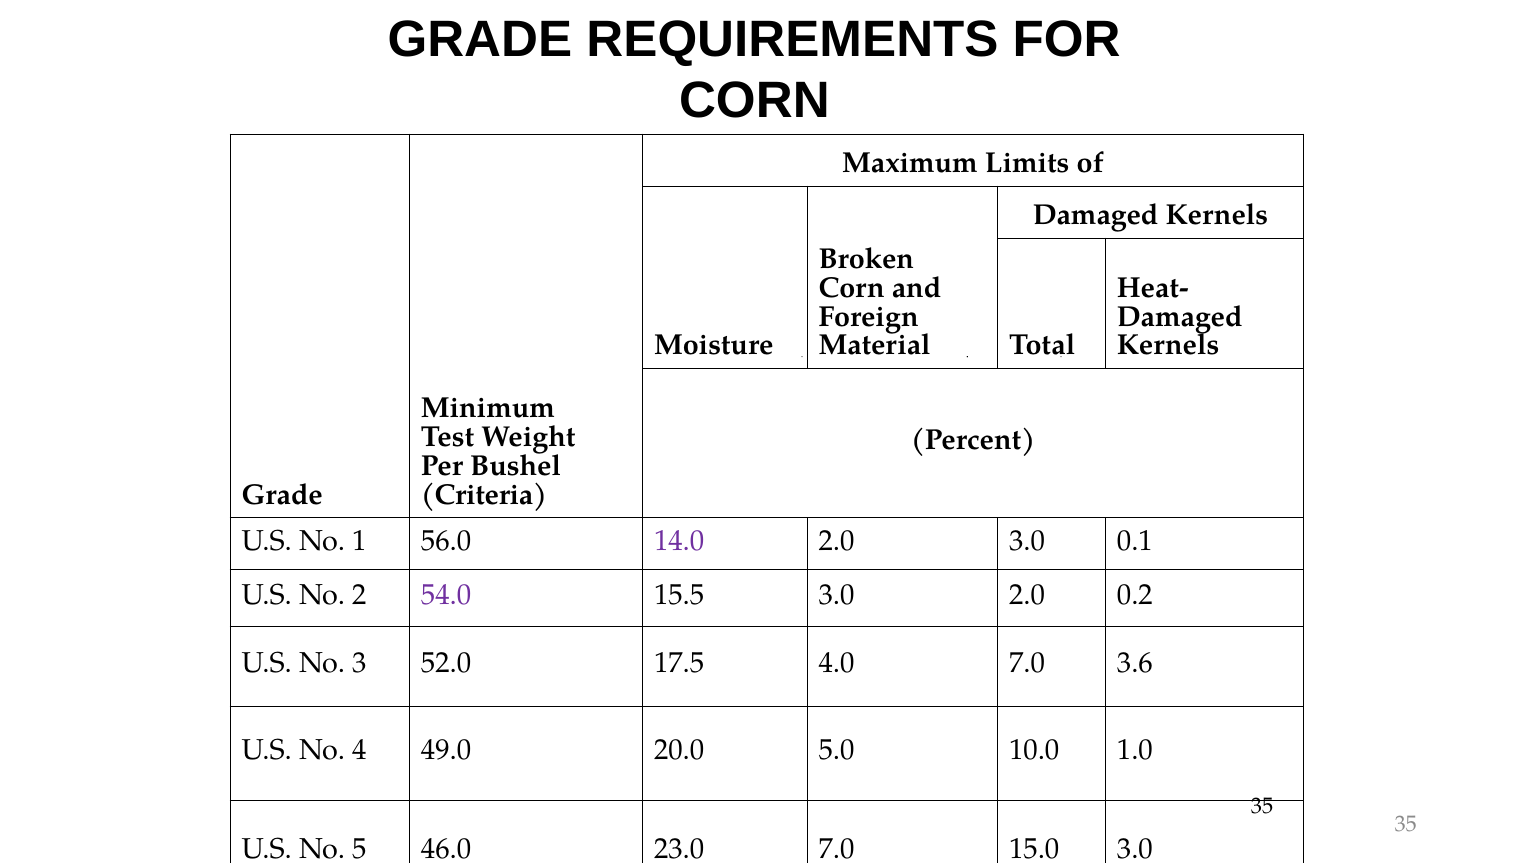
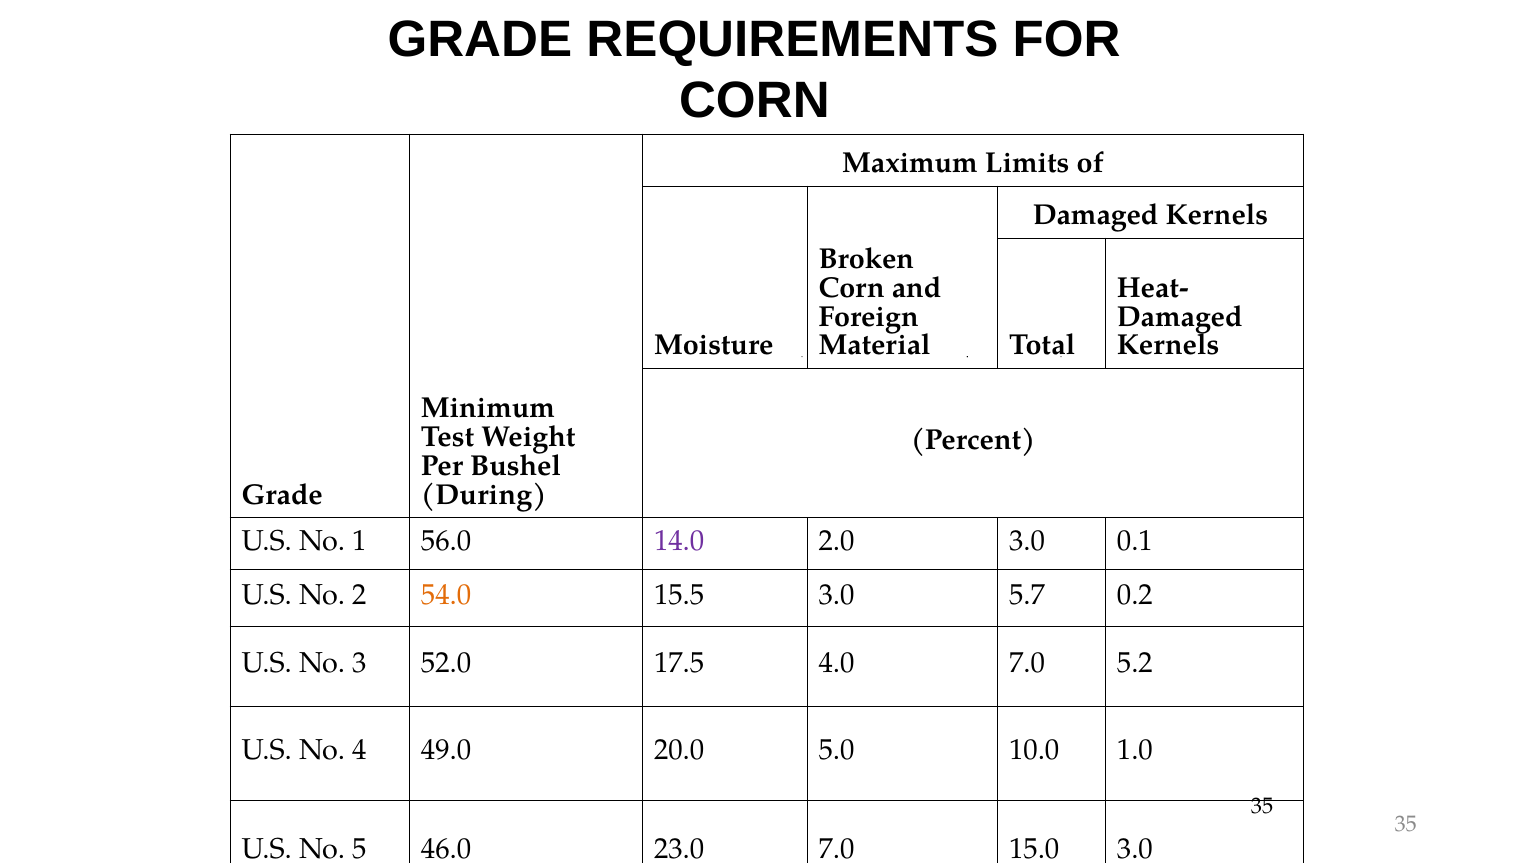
Criteria: Criteria -> During (484, 495)
54.0 colour: purple -> orange (446, 595)
3.0 2.0: 2.0 -> 5.7 (1027, 595)
3.6: 3.6 -> 5.2 (1135, 663)
